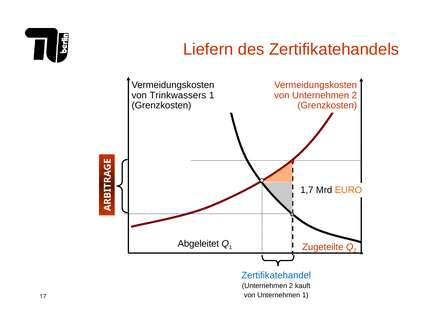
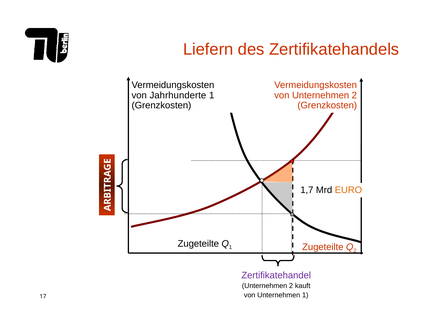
Trinkwassers: Trinkwassers -> Jahrhunderte (178, 95)
Abgeleitet: Abgeleitet -> Zugeteilte (198, 243)
Zertifikatehandel colour: blue -> purple (276, 275)
